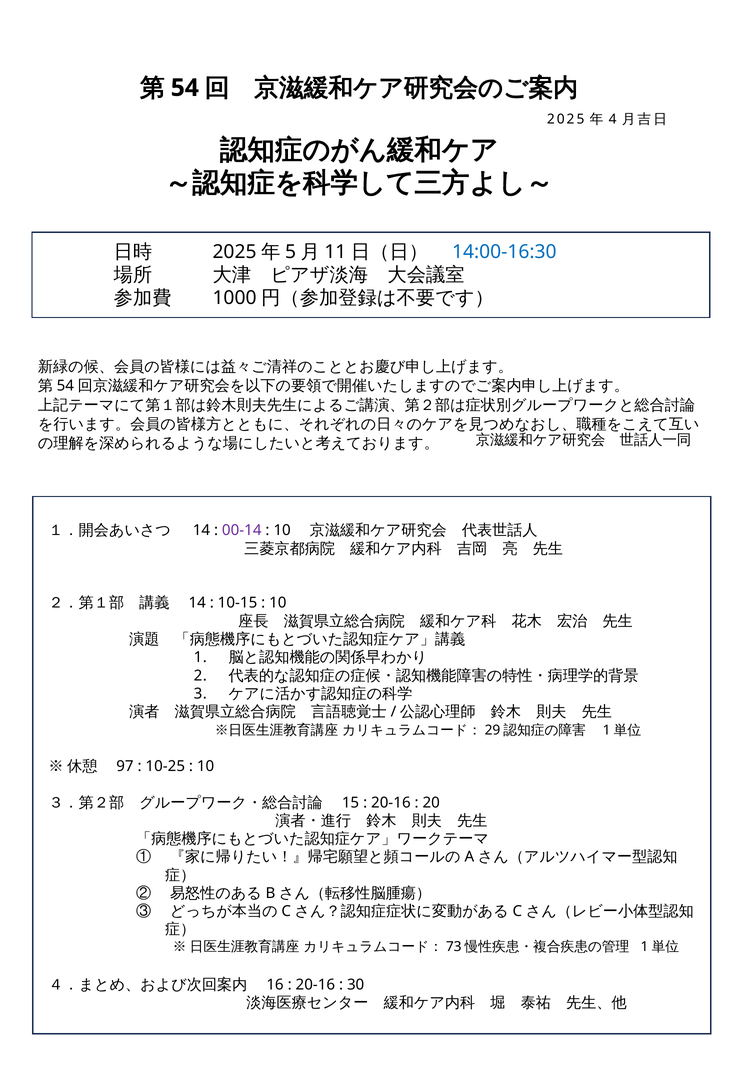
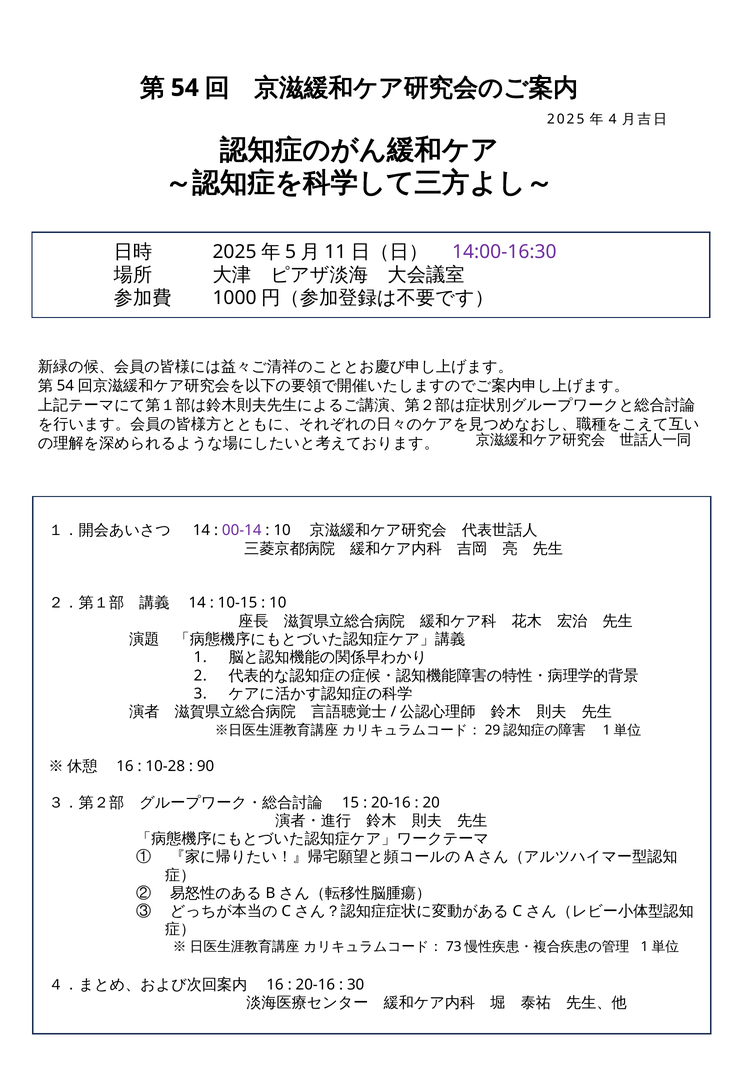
14:00-16:30 colour: blue -> purple (504, 252)
97: 97 -> 16 (125, 767)
10-25: 10-25 -> 10-28 (165, 767)
10: 10 -> 90 (206, 767)
